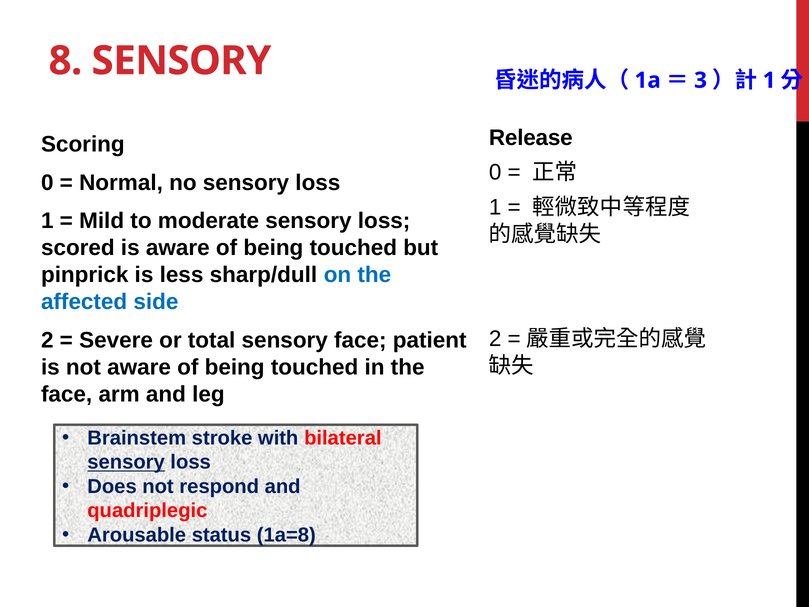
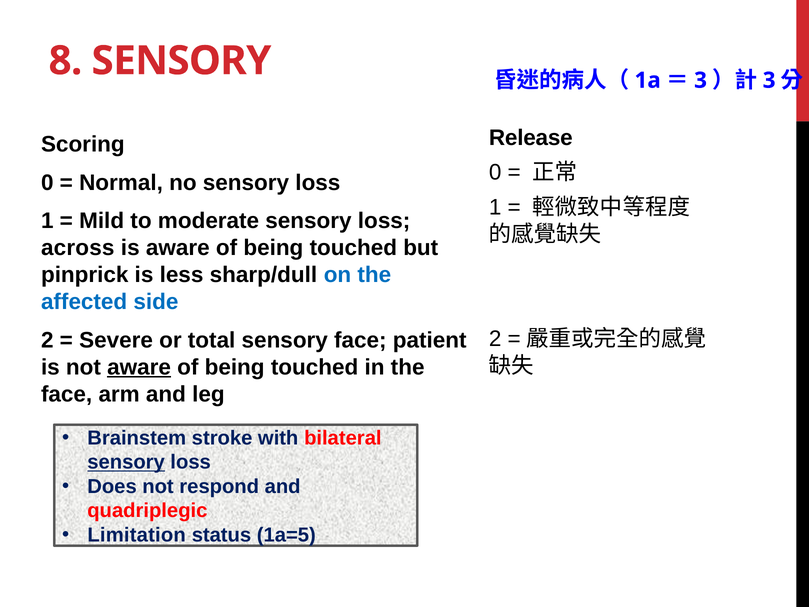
1: 1 -> 3 (769, 80)
scored: scored -> across (78, 248)
aware underline: none -> present (139, 367)
Arousable: Arousable -> Limitation (137, 535)
1a=8: 1a=8 -> 1a=5 (286, 535)
